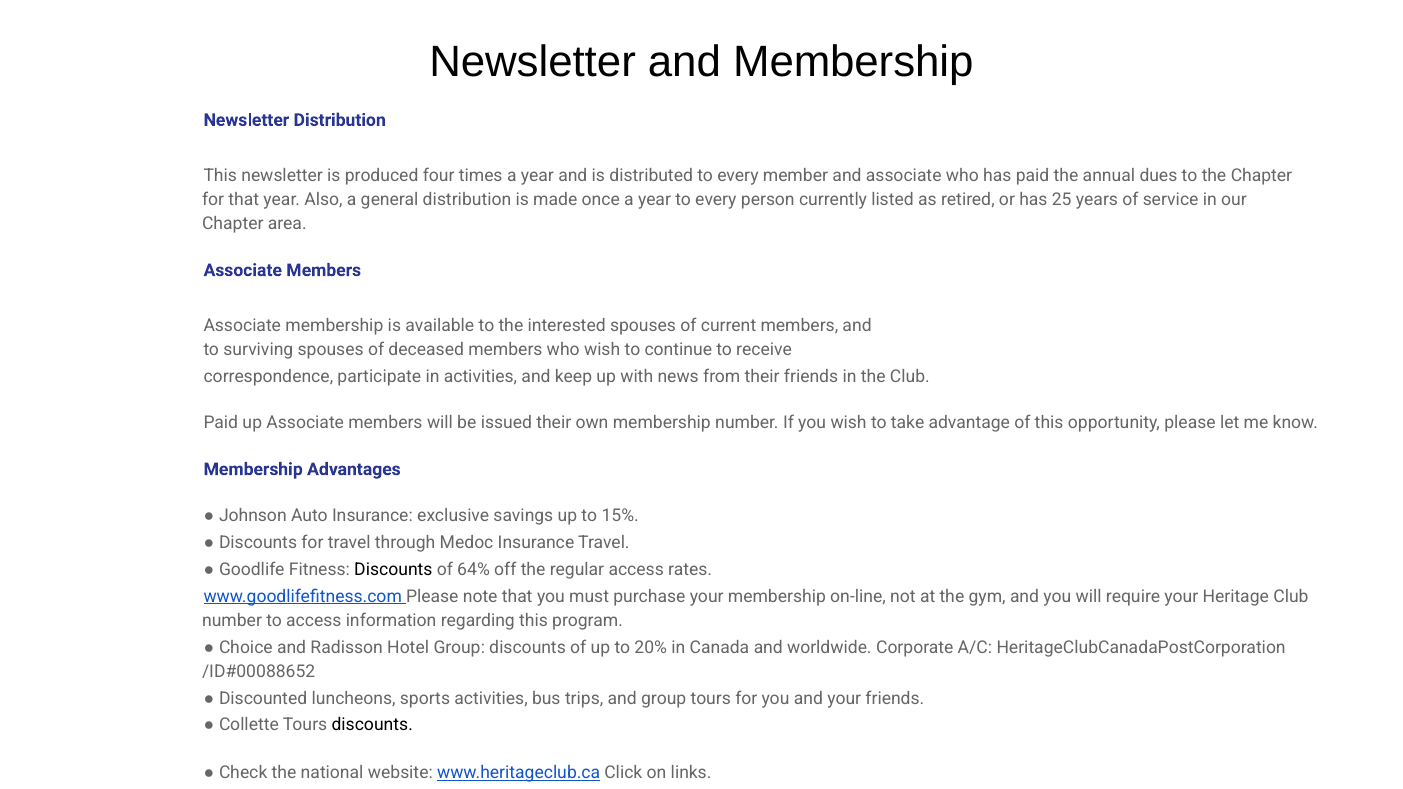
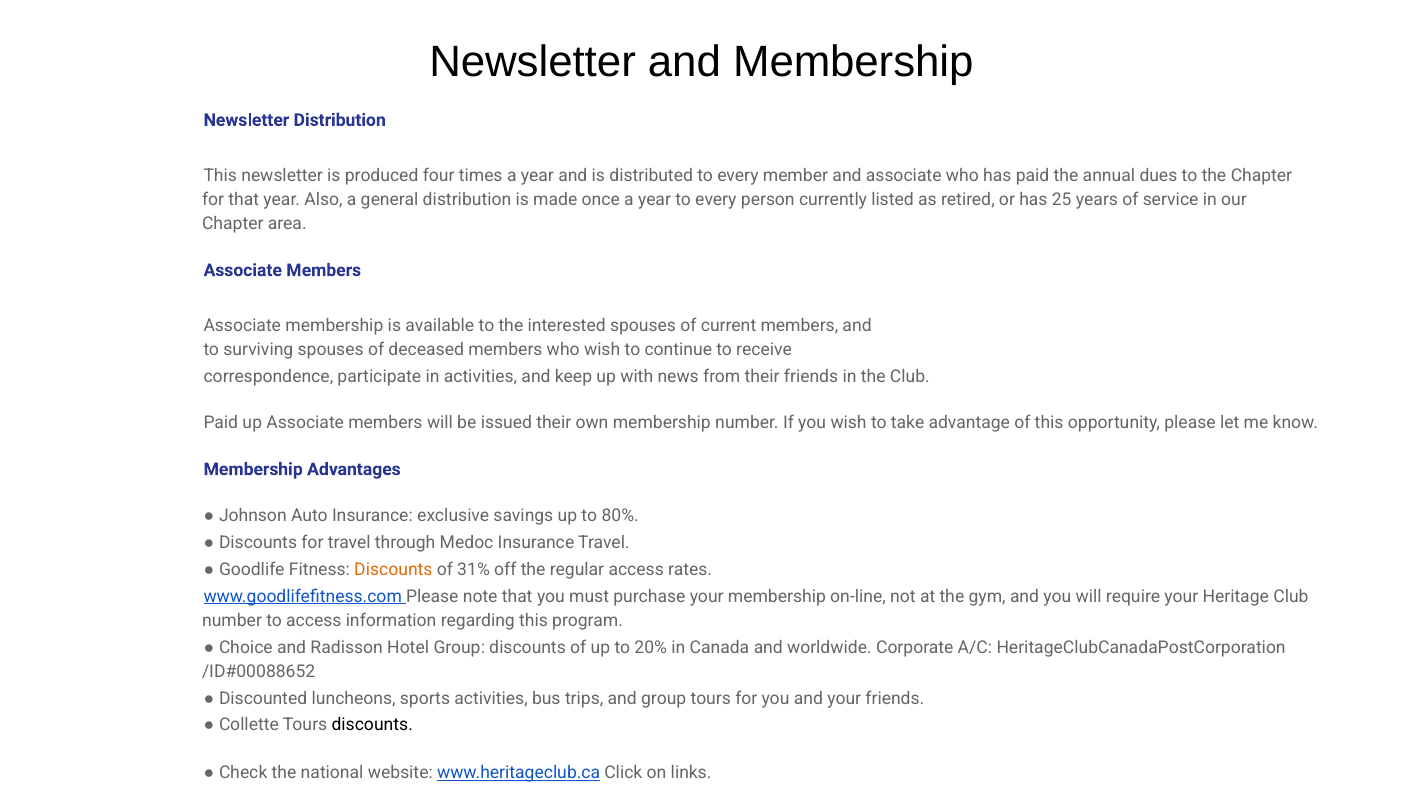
15%: 15% -> 80% (620, 516)
Discounts colour: black -> orange (393, 570)
64%: 64% -> 31% (474, 570)
